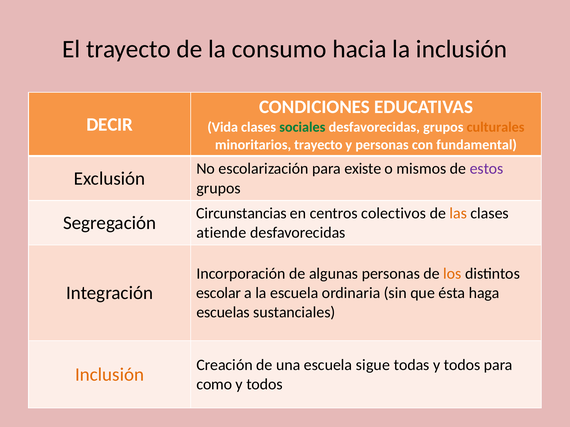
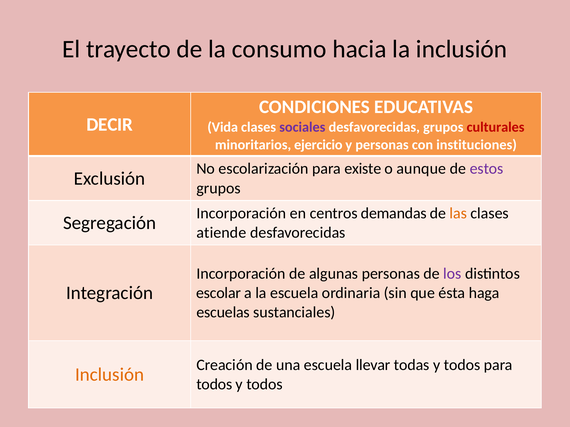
sociales colour: green -> purple (302, 127)
culturales colour: orange -> red (496, 127)
minoritarios trayecto: trayecto -> ejercicio (318, 145)
fundamental: fundamental -> instituciones (477, 145)
mismos: mismos -> aunque (421, 169)
Circunstancias: Circunstancias -> Incorporación (241, 213)
colectivos: colectivos -> demandas (394, 213)
los colour: orange -> purple (452, 274)
sigue: sigue -> llevar (373, 365)
como: como -> todos (214, 385)
